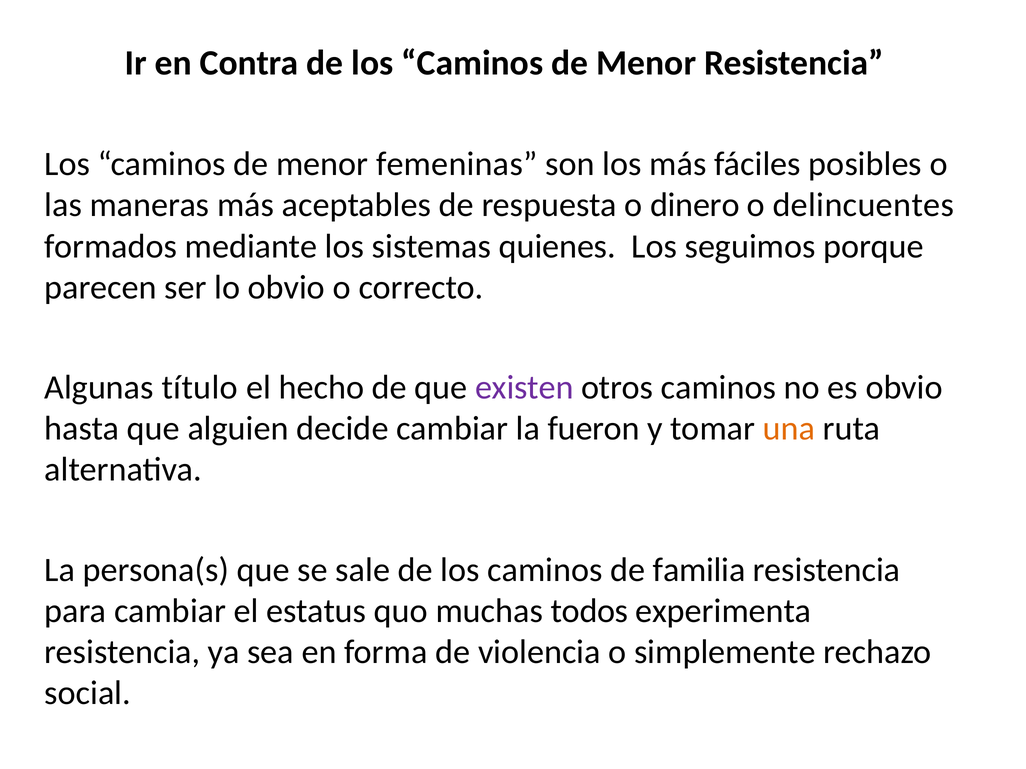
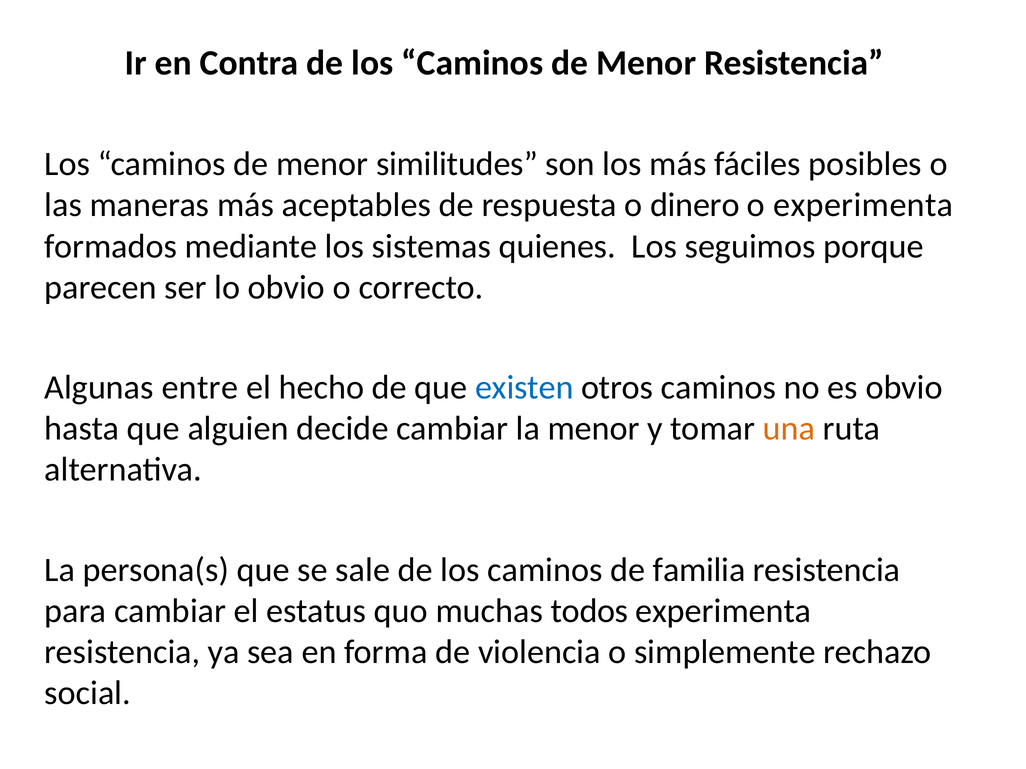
femeninas: femeninas -> similitudes (457, 164)
o delincuentes: delincuentes -> experimenta (863, 205)
título: título -> entre (200, 388)
existen colour: purple -> blue (524, 388)
la fueron: fueron -> menor (594, 429)
